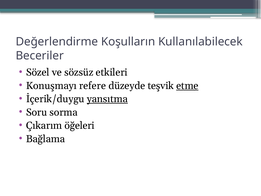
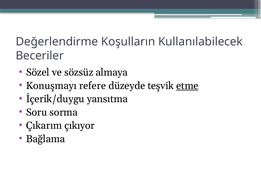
etkileri: etkileri -> almaya (112, 72)
yansıtma underline: present -> none (107, 99)
öğeleri: öğeleri -> çıkıyor (80, 125)
